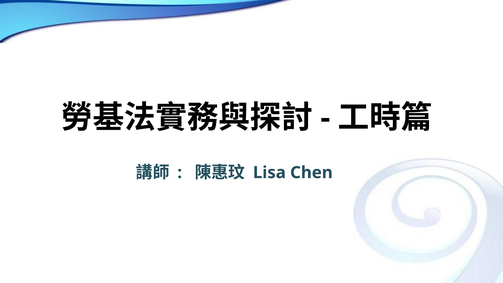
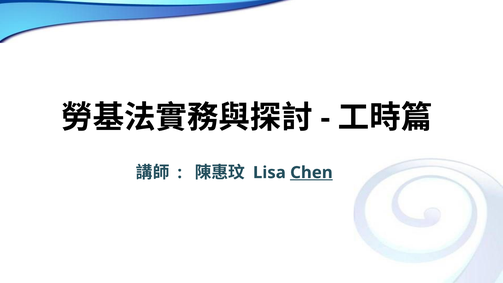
Chen underline: none -> present (311, 173)
